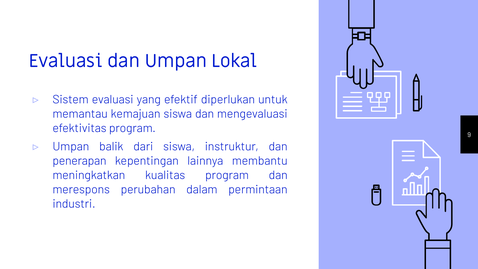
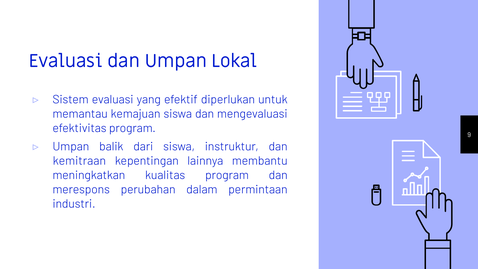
penerapan: penerapan -> kemitraan (79, 161)
